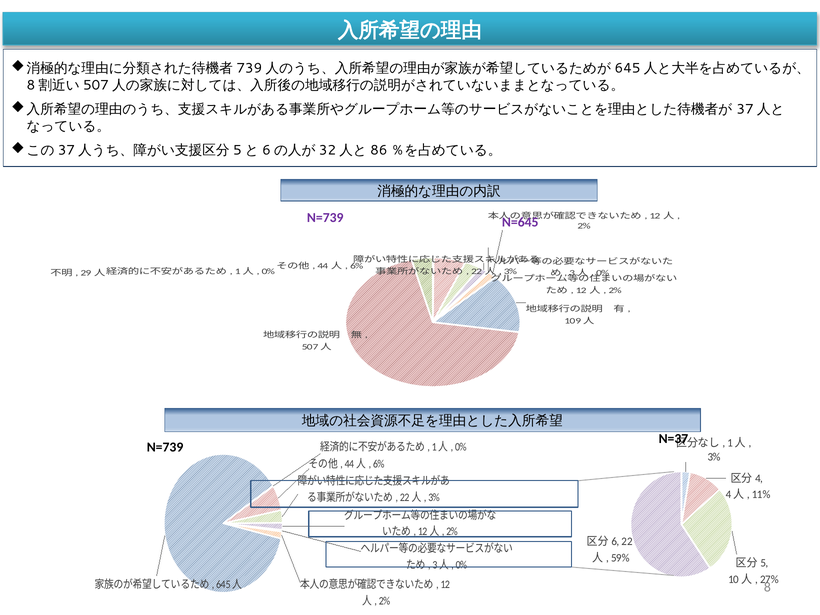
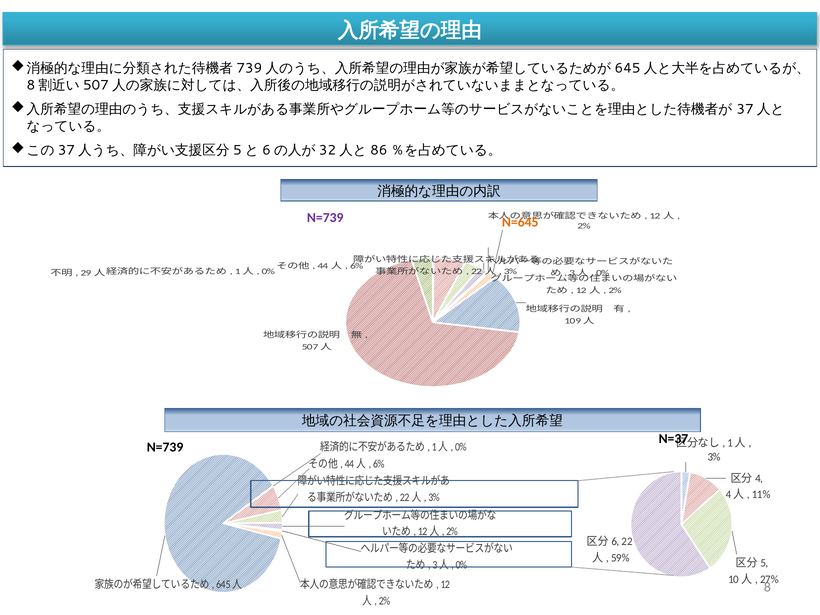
N=645 colour: purple -> orange (520, 222)
